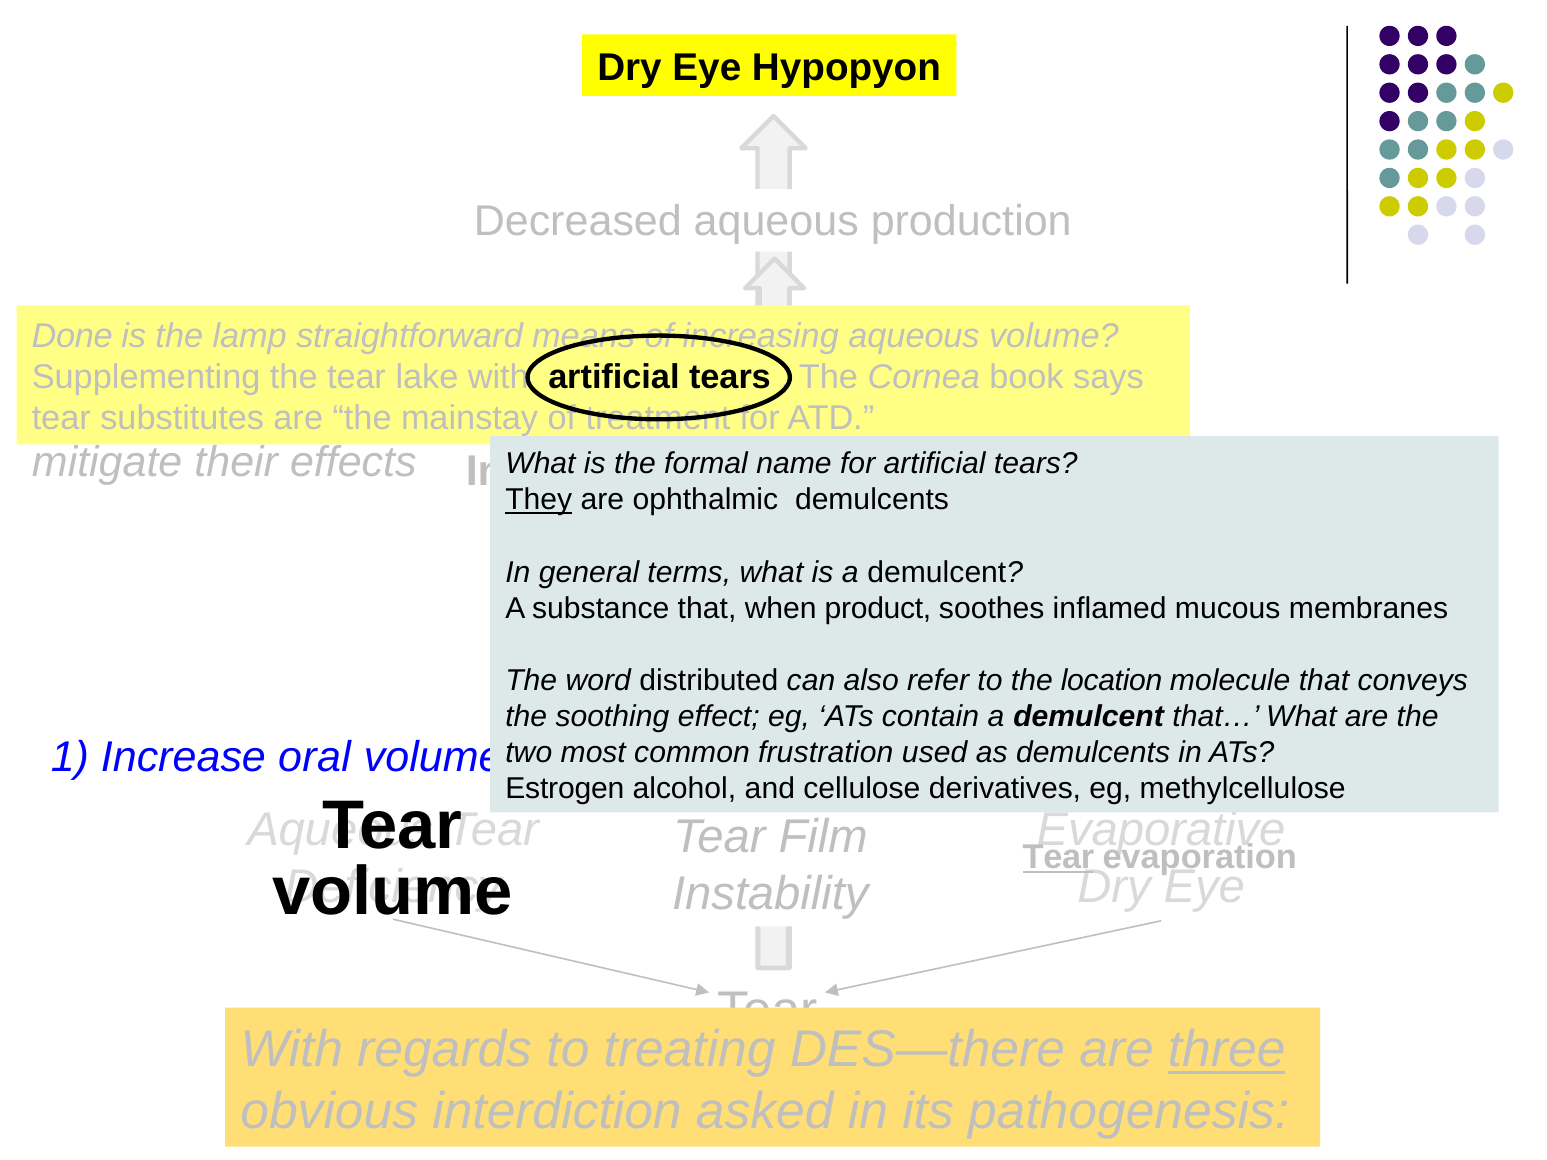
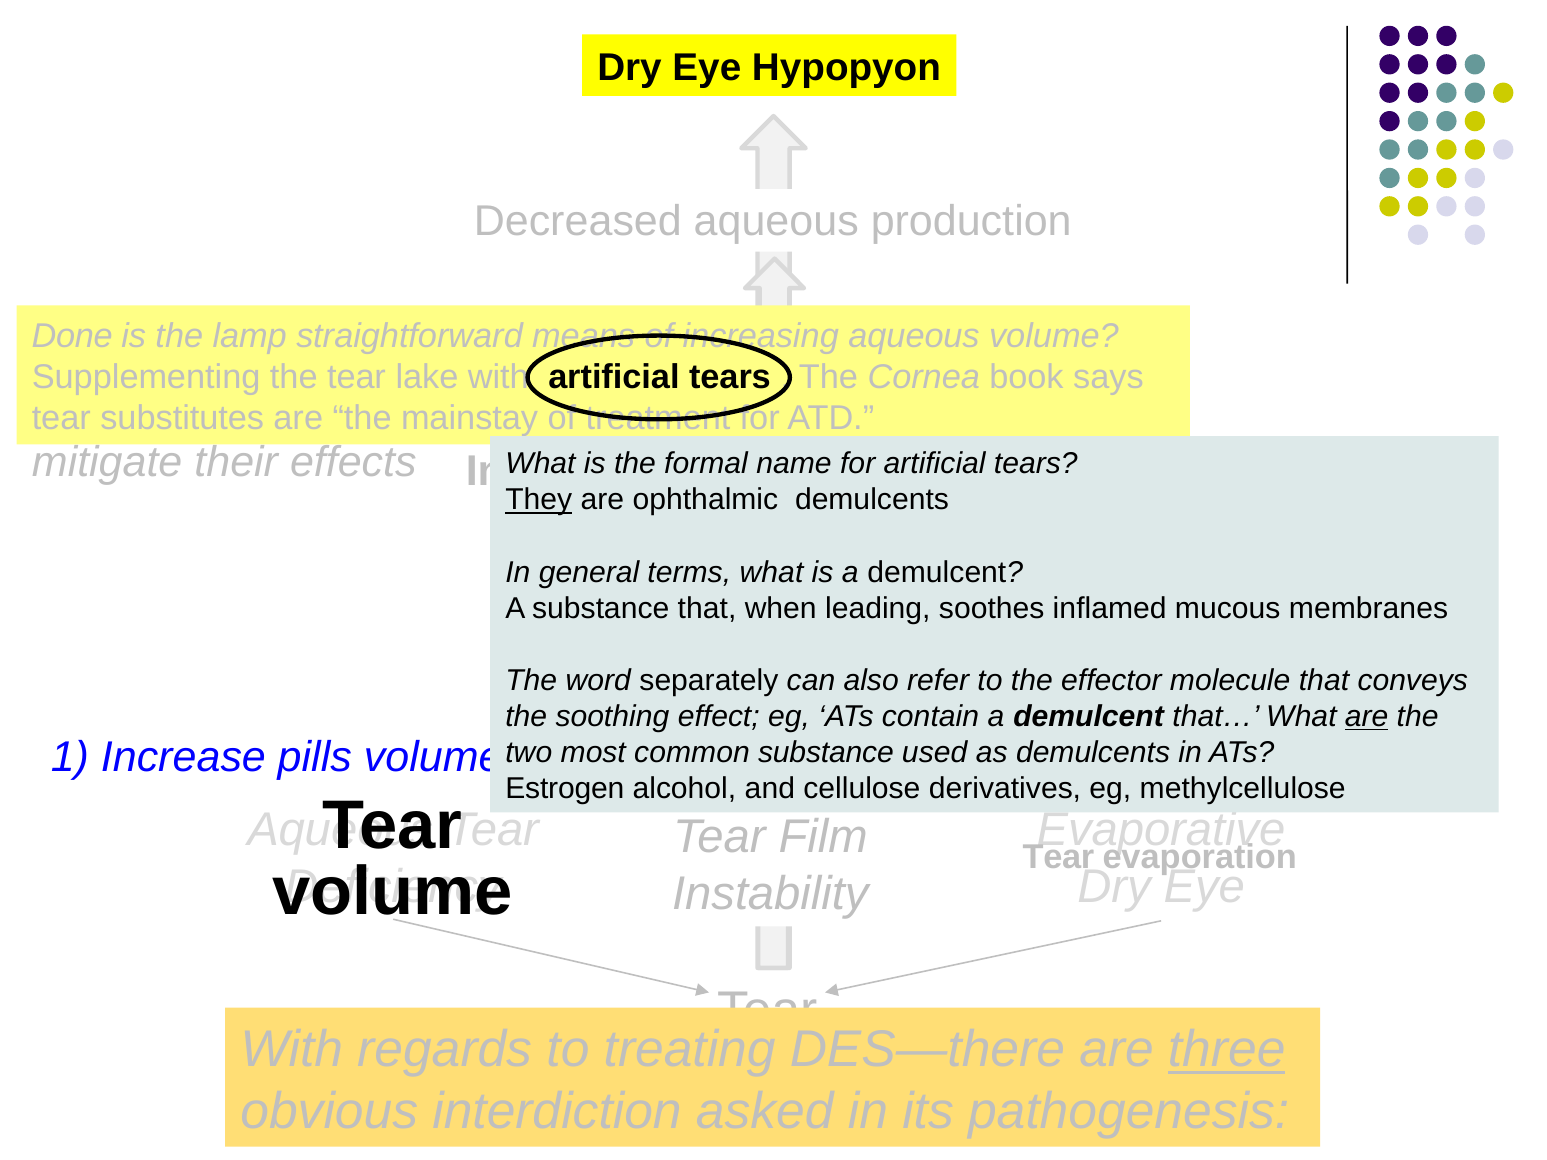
product: product -> leading (878, 608)
distributed: distributed -> separately (709, 681)
location: location -> effector (1111, 681)
are underline: none -> present (1367, 717)
oral: oral -> pills (315, 757)
common frustration: frustration -> substance (826, 753)
Tear underline: present -> none (1058, 857)
